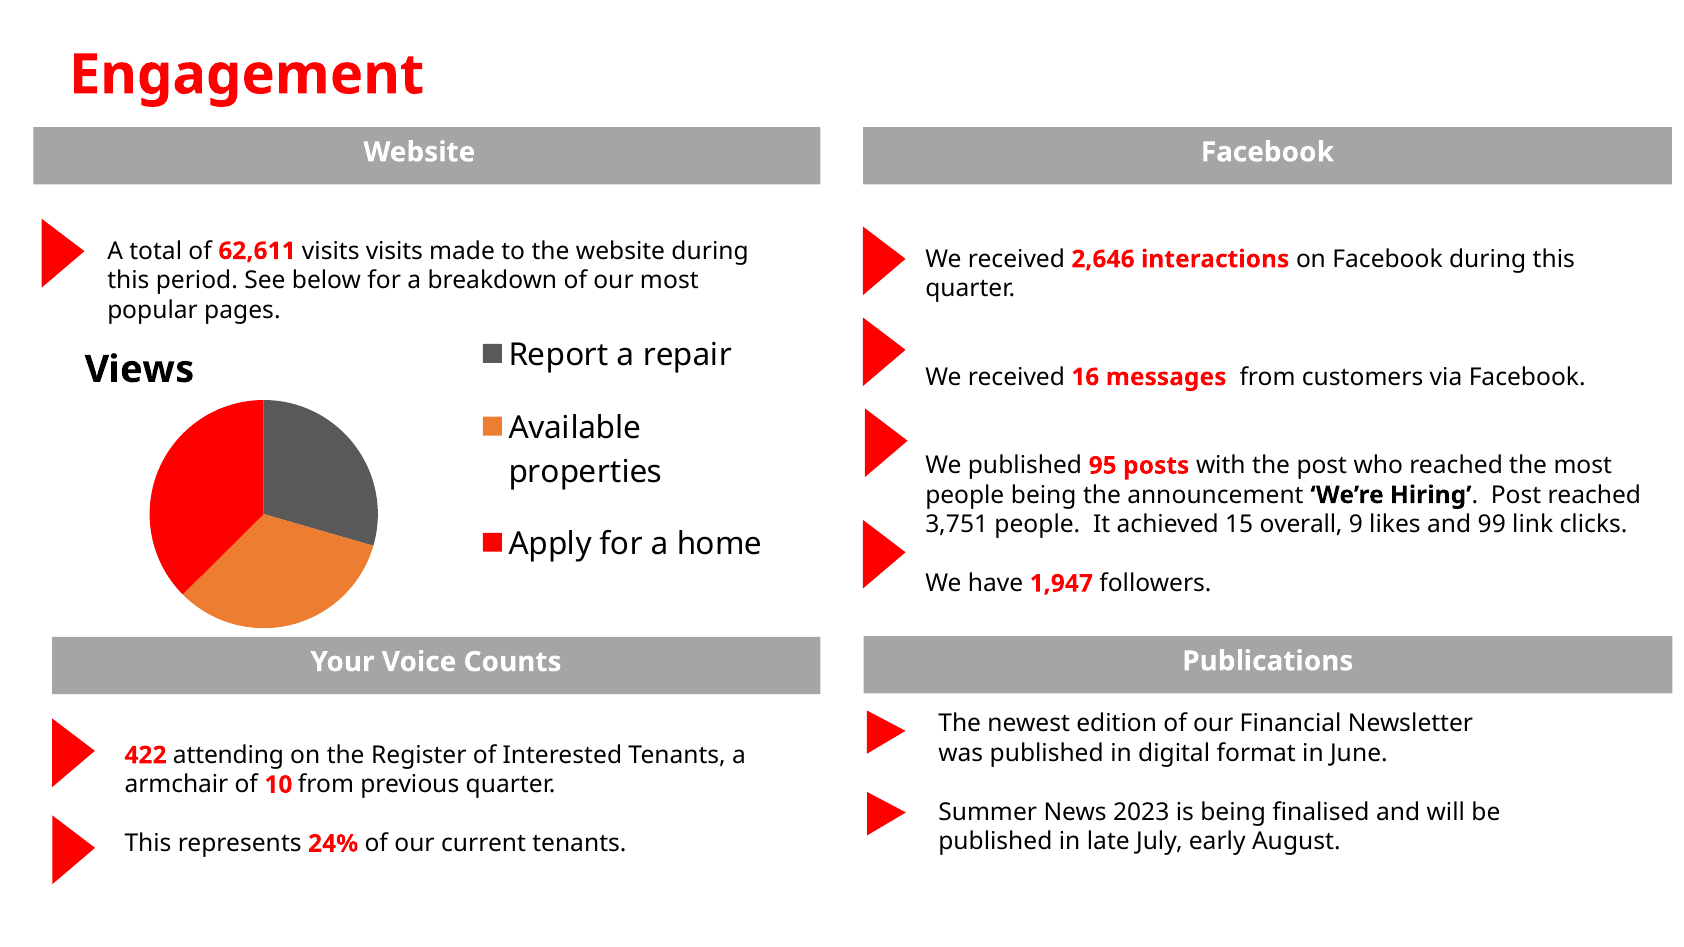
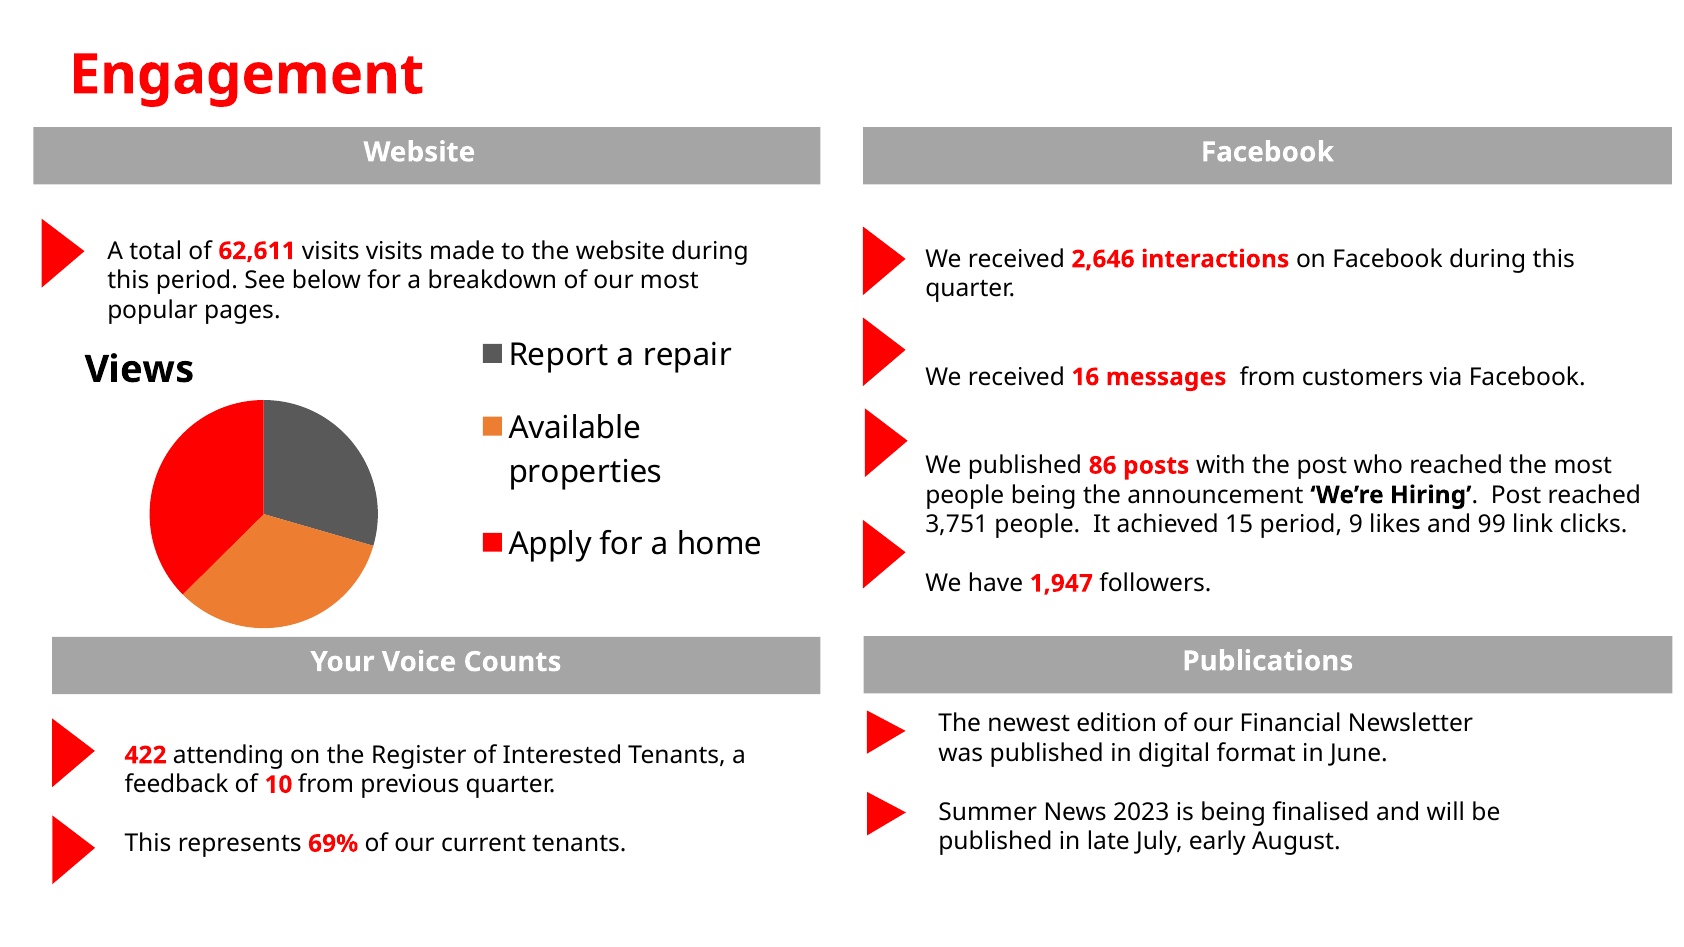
95: 95 -> 86 (1103, 466)
15 overall: overall -> period (1301, 525)
armchair: armchair -> feedback (176, 785)
24%: 24% -> 69% (333, 844)
